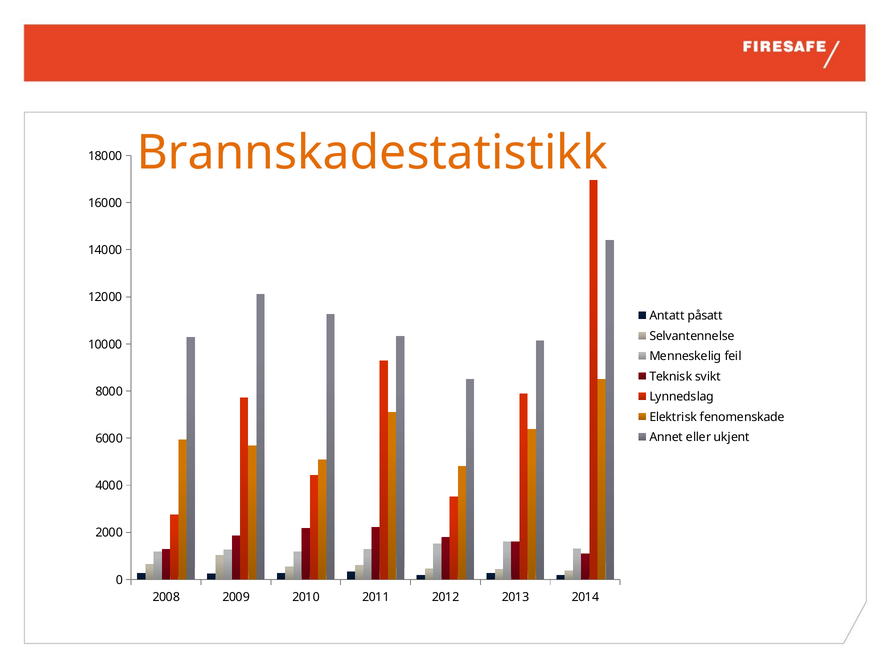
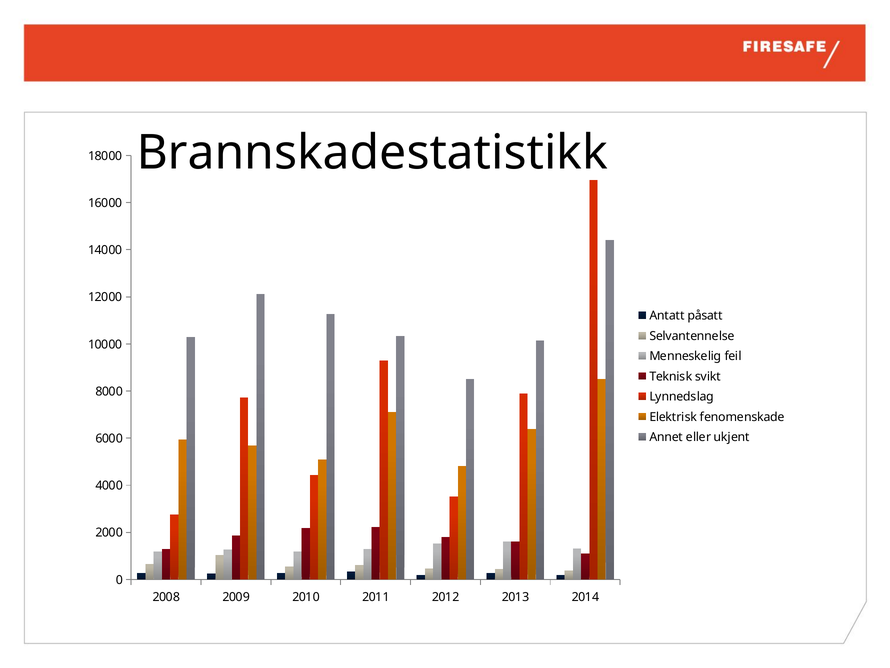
Brannskadestatistikk colour: orange -> black (372, 153)
